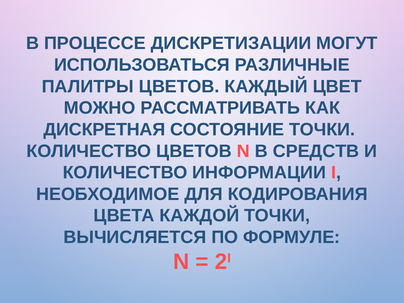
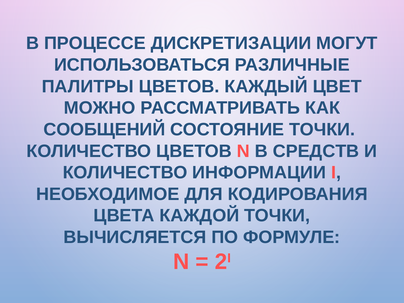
ДИСКРЕТНАЯ: ДИСКРЕТНАЯ -> СООБЩЕНИЙ (104, 130)
